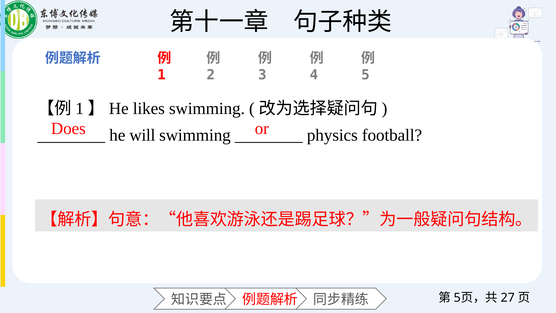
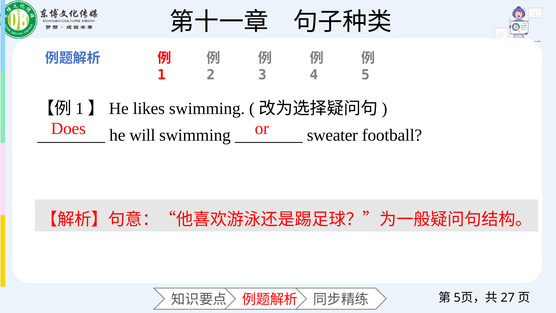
physics: physics -> sweater (332, 135)
